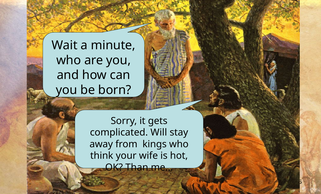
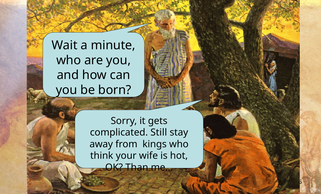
Will: Will -> Still (159, 132)
